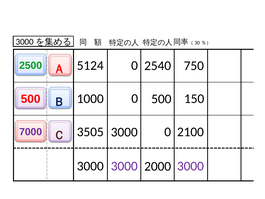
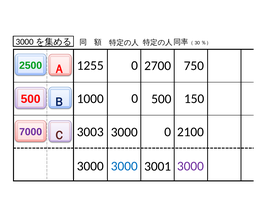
5124: 5124 -> 1255 (90, 65)
2540: 2540 -> 2700 (158, 66)
3505: 3505 -> 3003 (90, 132)
3000 colour: purple -> blue (124, 166)
2000: 2000 -> 3001 (158, 166)
